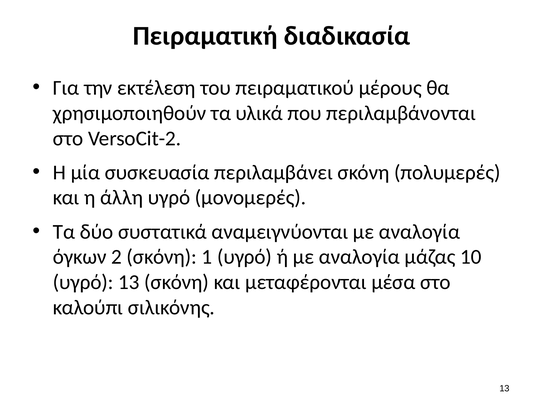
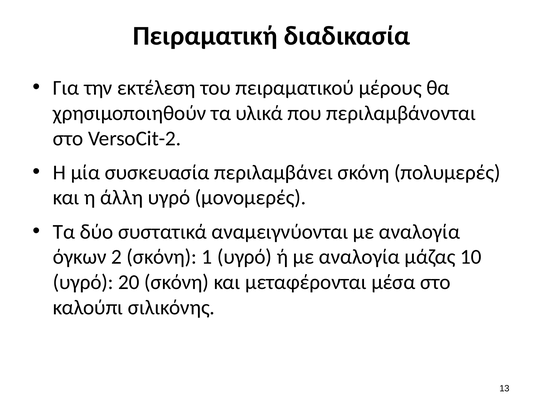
υγρό 13: 13 -> 20 (129, 282)
